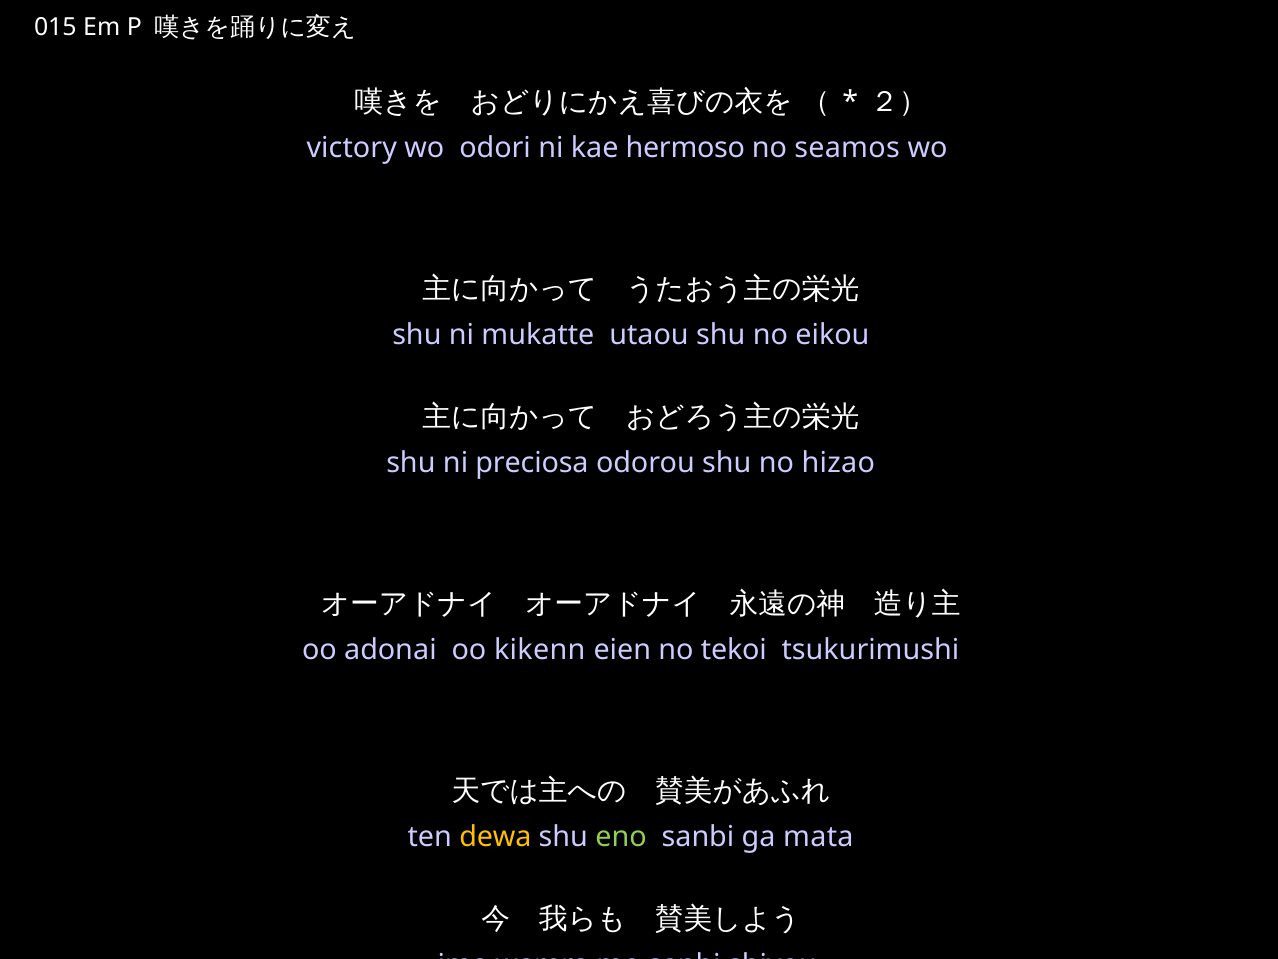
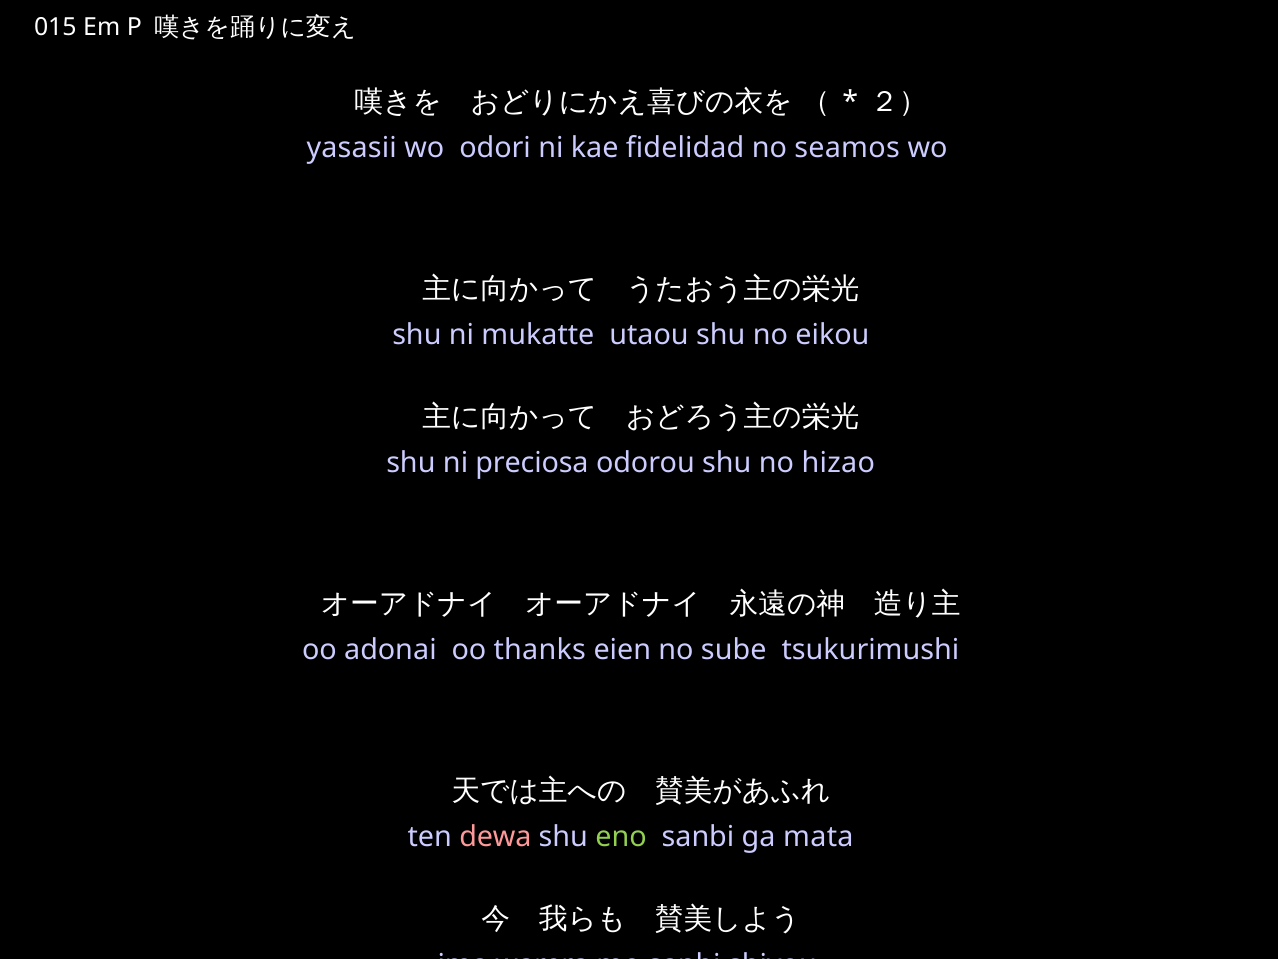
victory: victory -> yasasii (352, 148)
hermoso: hermoso -> fidelidad (685, 148)
kikenn: kikenn -> thanks (540, 650)
tekoi: tekoi -> sube (734, 650)
dewa colour: yellow -> pink (495, 837)
